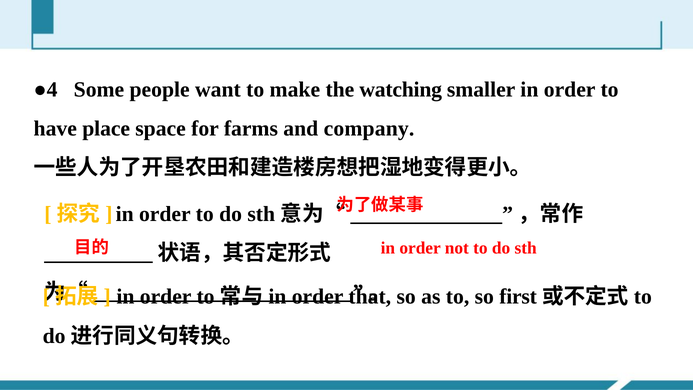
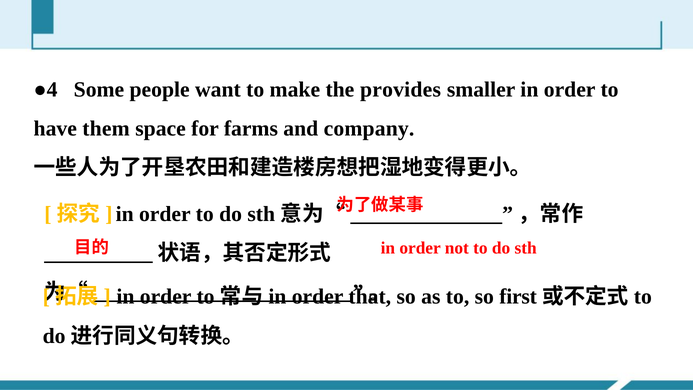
watching: watching -> provides (401, 89)
place: place -> them (106, 128)
